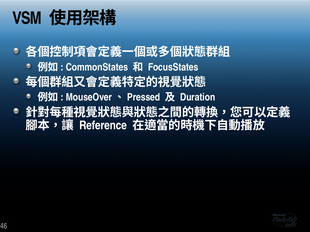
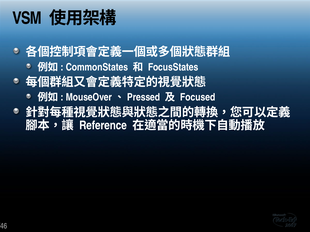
Duration: Duration -> Focused (198, 97)
